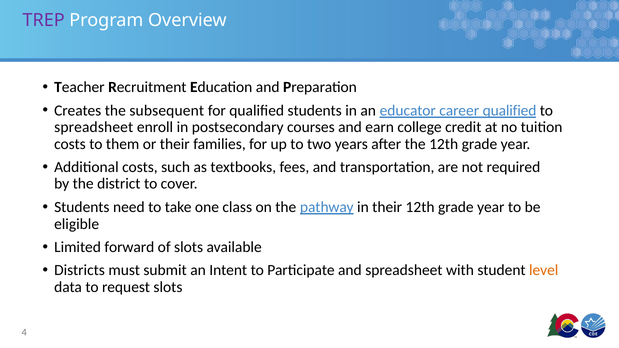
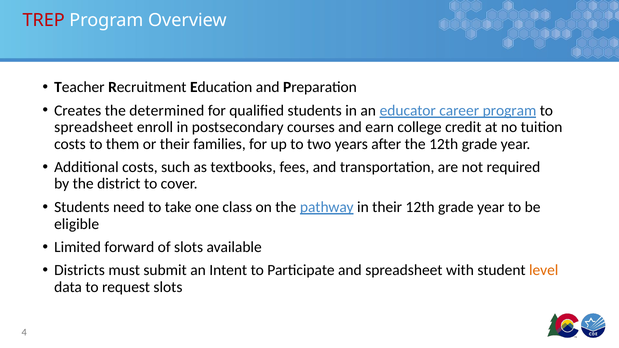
TREP colour: purple -> red (44, 20)
subsequent: subsequent -> determined (167, 111)
career qualified: qualified -> program (510, 111)
